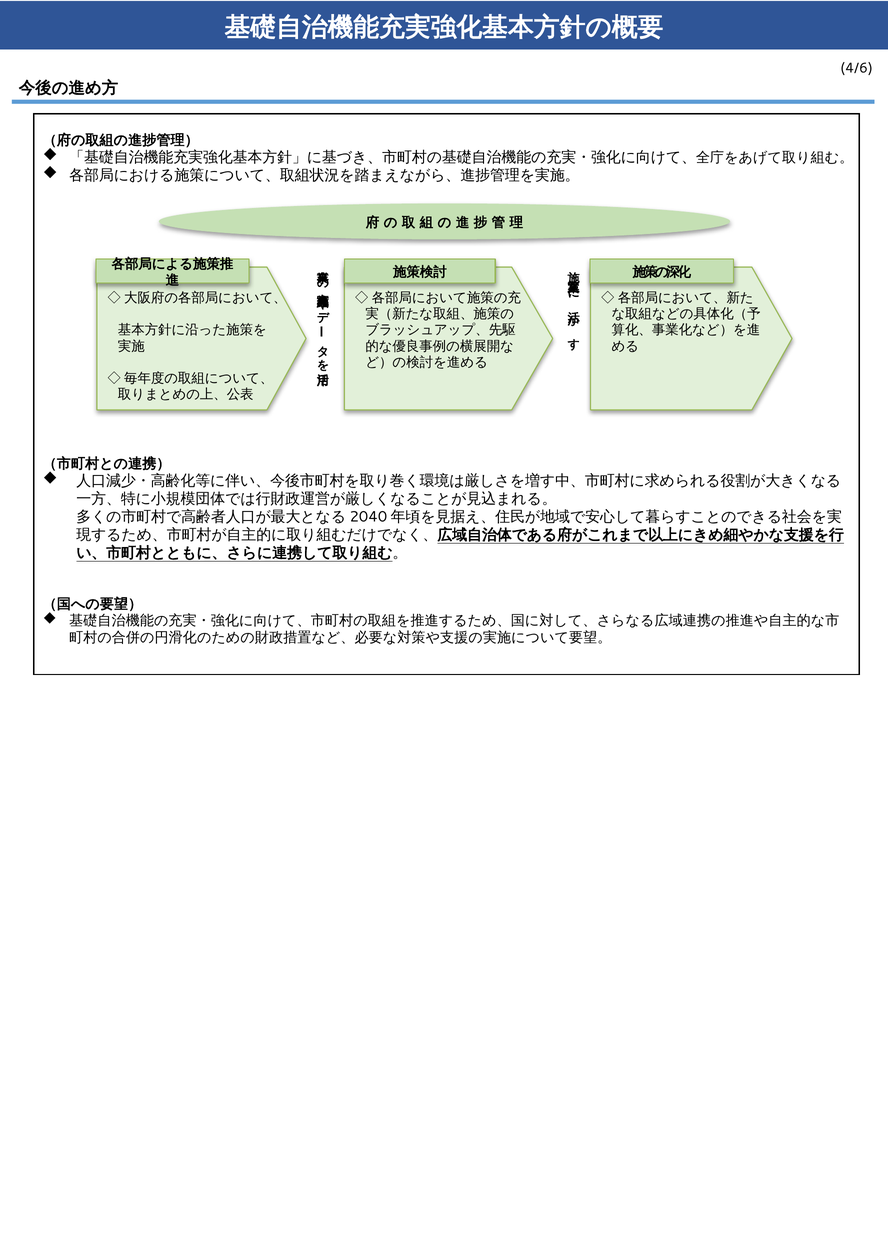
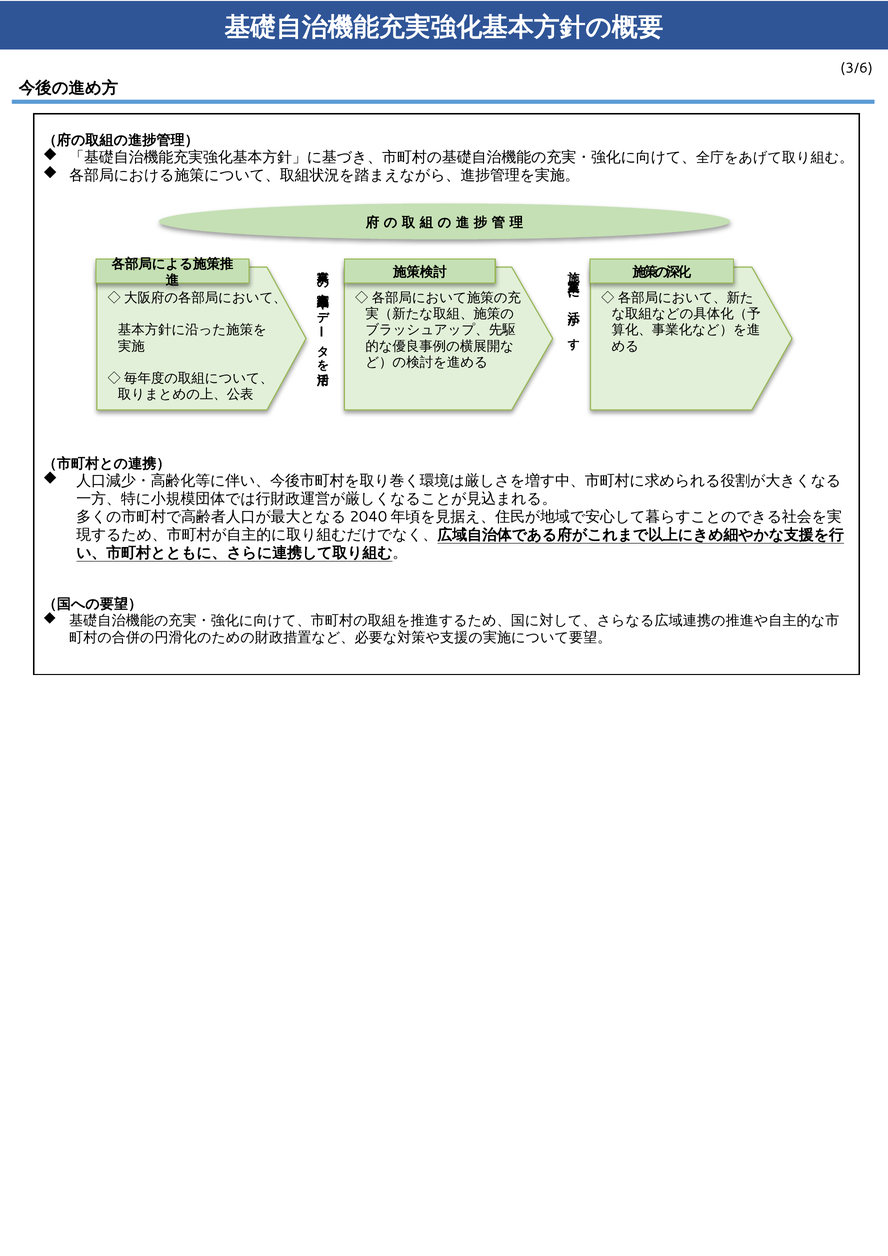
4/6: 4/6 -> 3/6 (857, 68)
